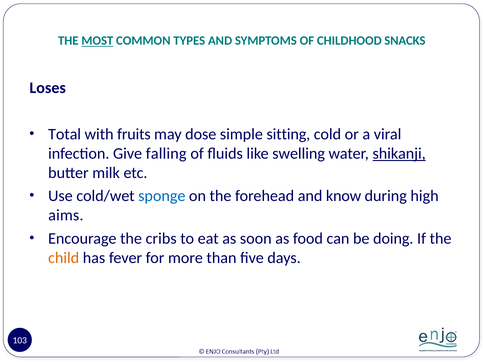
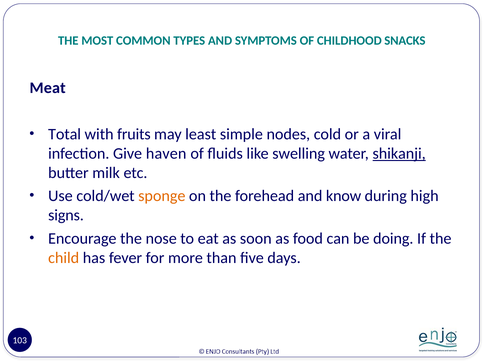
MOST underline: present -> none (97, 41)
Loses: Loses -> Meat (48, 88)
dose: dose -> least (201, 134)
sitting: sitting -> nodes (288, 134)
falling: falling -> haven (166, 154)
sponge colour: blue -> orange (162, 196)
aims: aims -> signs (66, 215)
cribs: cribs -> nose (161, 239)
